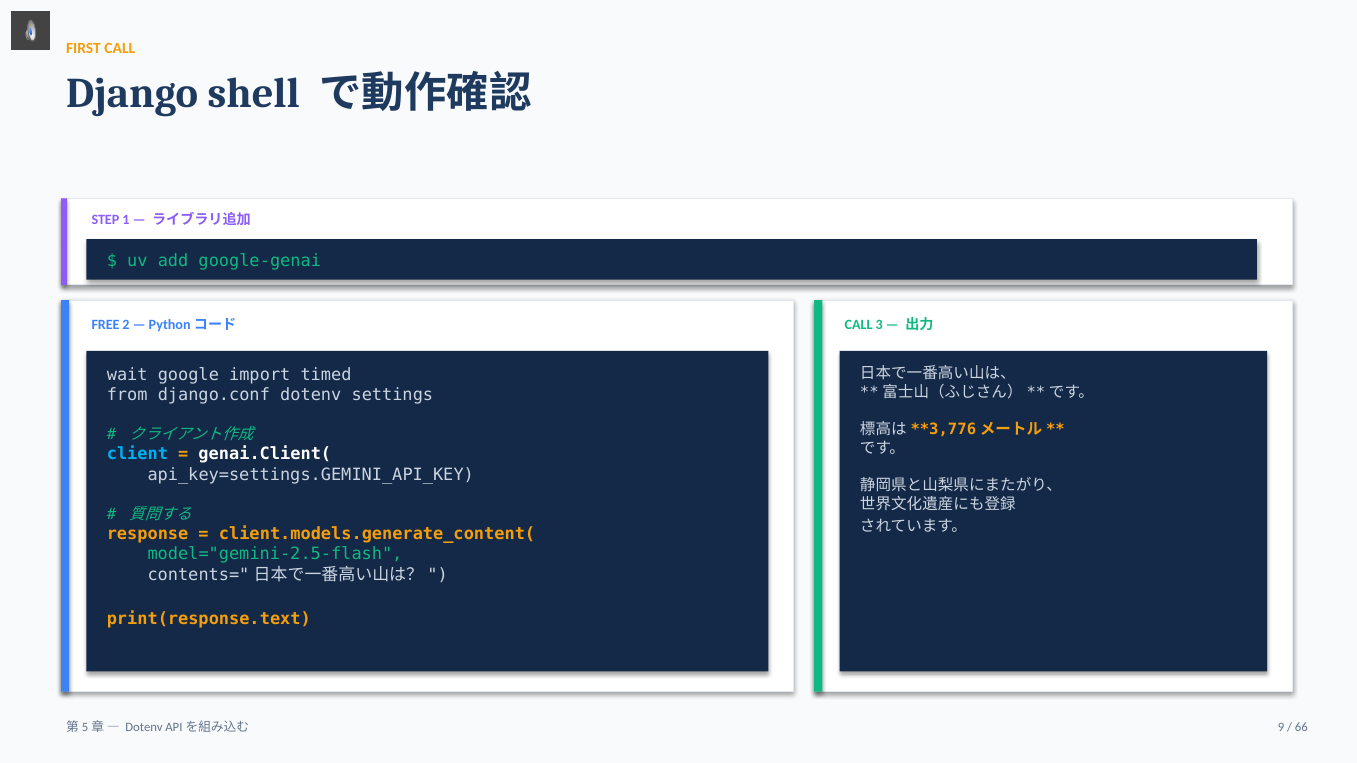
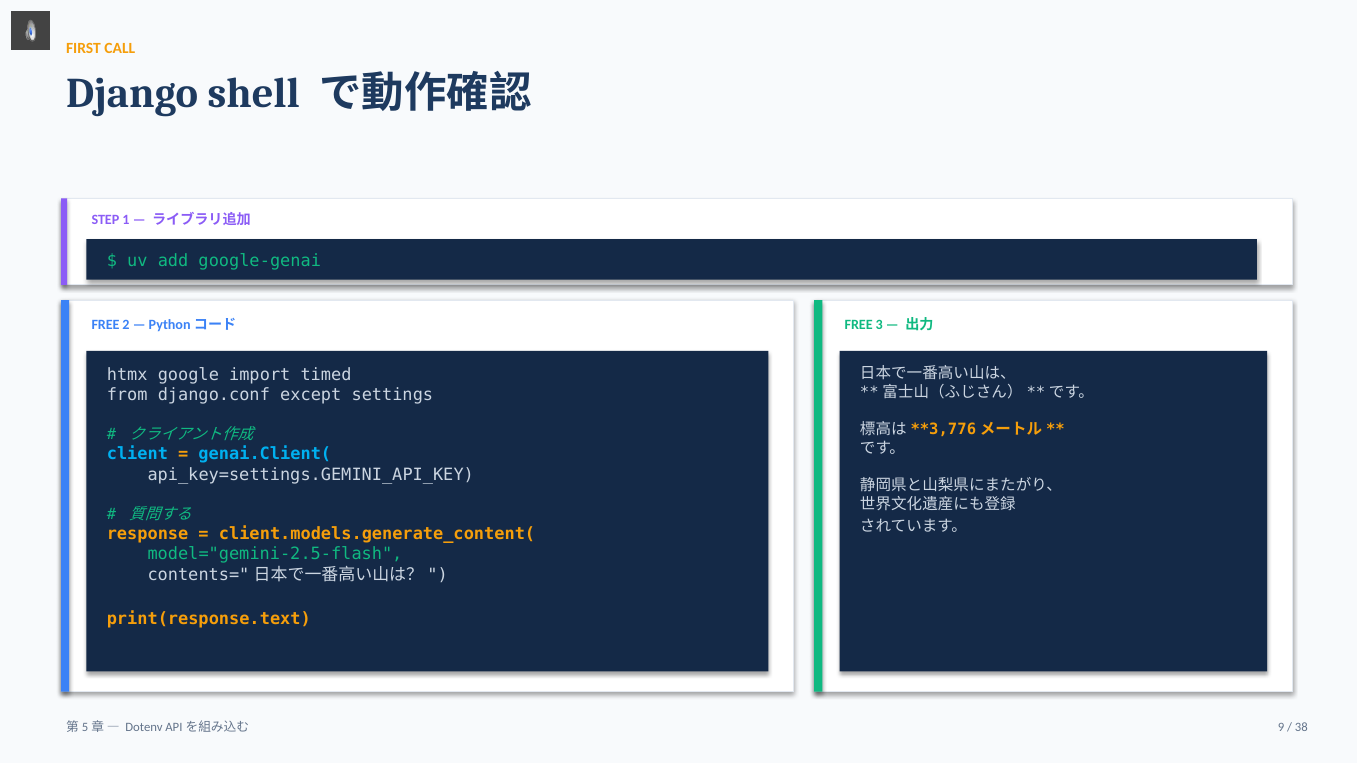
CALL: CALL -> FREE (859, 325)
wait: wait -> htmx (127, 375)
django.conf dotenv: dotenv -> except (311, 395)
genai.Client( colour: white -> light blue (265, 454)
66: 66 -> 38 (1301, 728)
